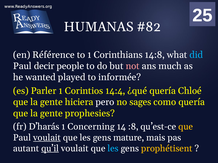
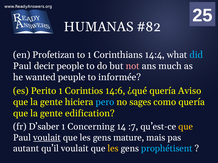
Référence: Référence -> Profetizan (54, 55)
14:8: 14:8 -> 14:4 (155, 55)
played: played -> peuple (72, 77)
Parler: Parler -> Perito (44, 91)
14:4: 14:4 -> 14:6 (115, 91)
Chloé: Chloé -> Aviso (190, 91)
pero colour: white -> light blue (105, 102)
prophesies: prophesies -> edification (90, 114)
D’harás: D’harás -> D’saber (44, 127)
:8: :8 -> :7 (133, 127)
qu’il underline: present -> none (50, 149)
les colour: light blue -> yellow (113, 149)
prophétisent colour: yellow -> light blue (167, 149)
